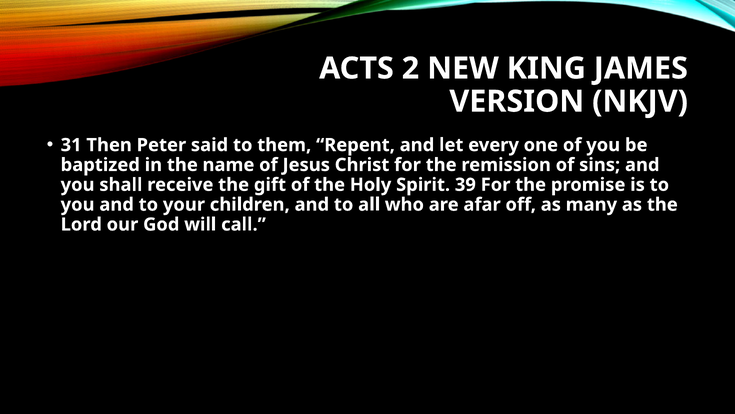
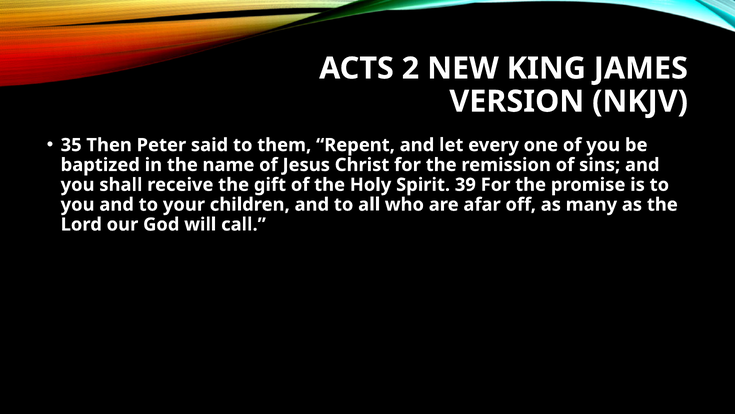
31: 31 -> 35 (71, 145)
